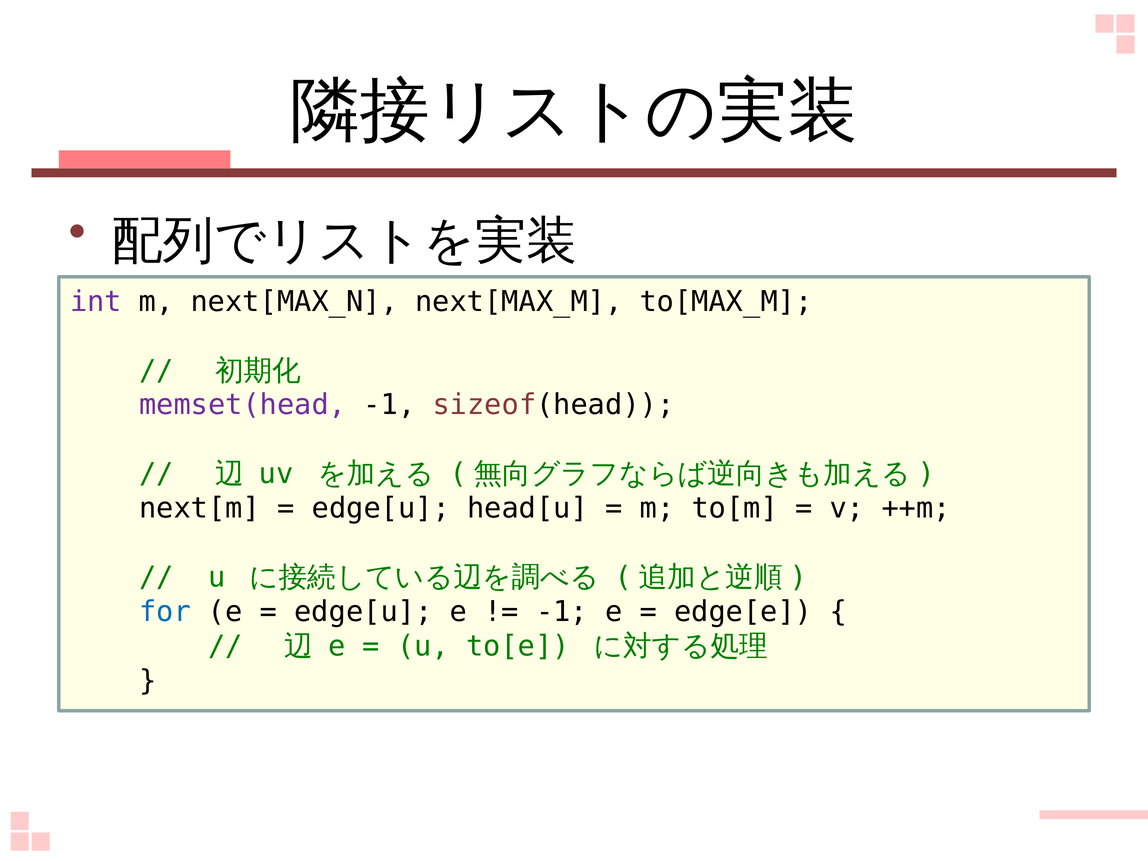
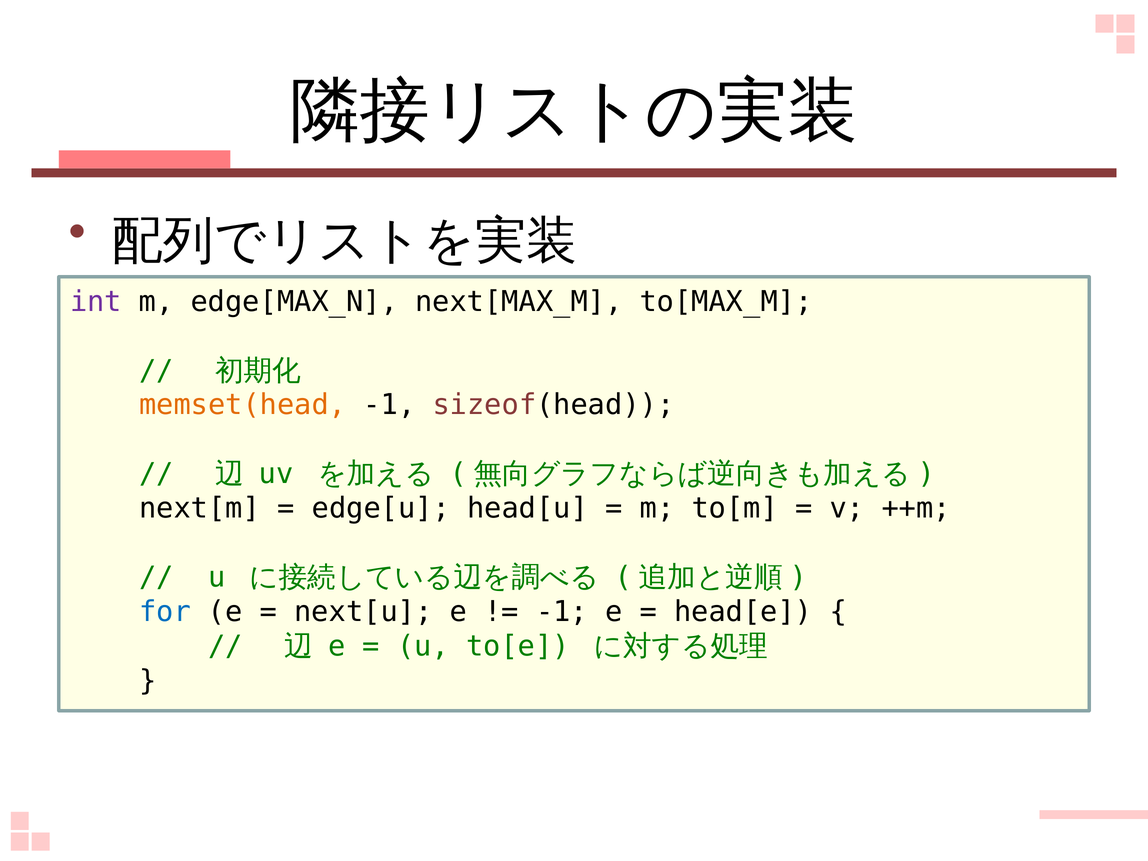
next[MAX_N: next[MAX_N -> edge[MAX_N (294, 302)
memset(head colour: purple -> orange (243, 405)
edge[u: edge[u -> next[u (363, 612)
edge[e: edge[e -> head[e (743, 612)
